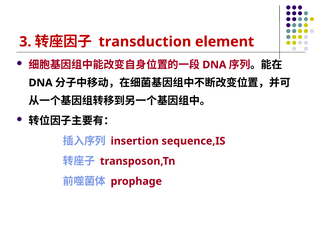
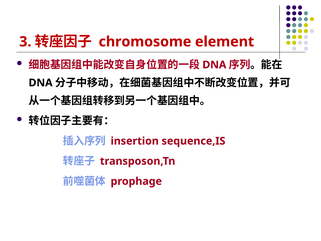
transduction: transduction -> chromosome (145, 42)
